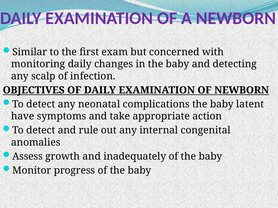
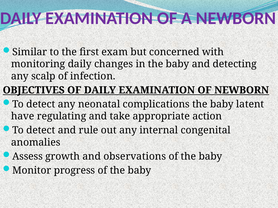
symptoms: symptoms -> regulating (62, 117)
inadequately: inadequately -> observations (135, 157)
